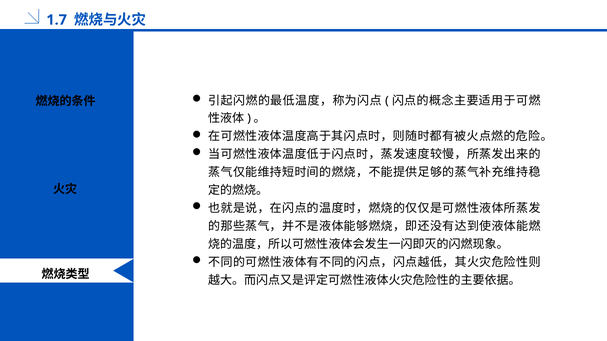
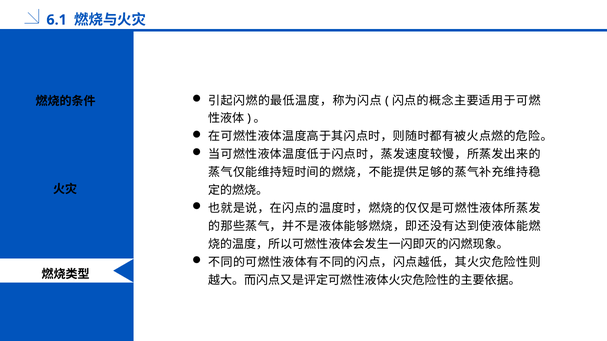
1.7: 1.7 -> 6.1 (57, 20)
